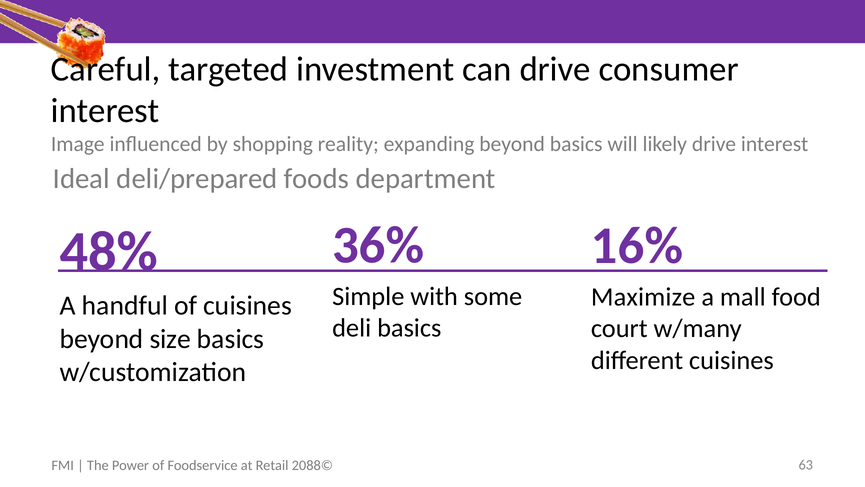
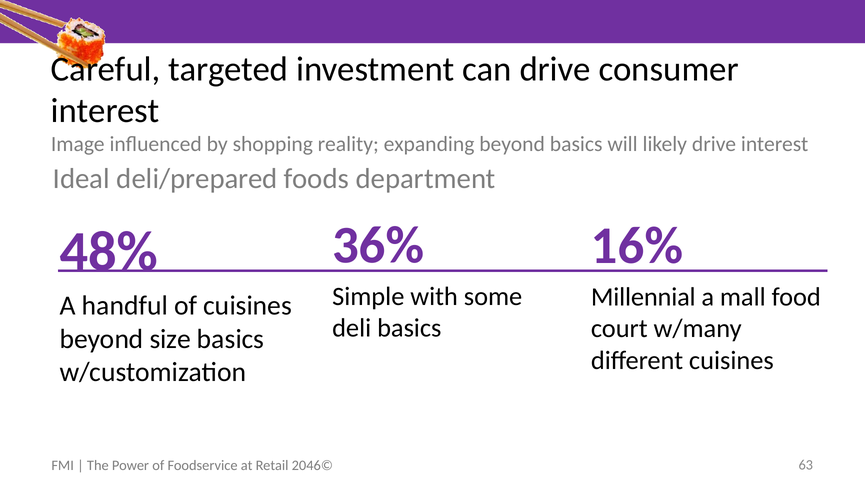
Maximize: Maximize -> Millennial (643, 297)
2088©: 2088© -> 2046© (312, 465)
